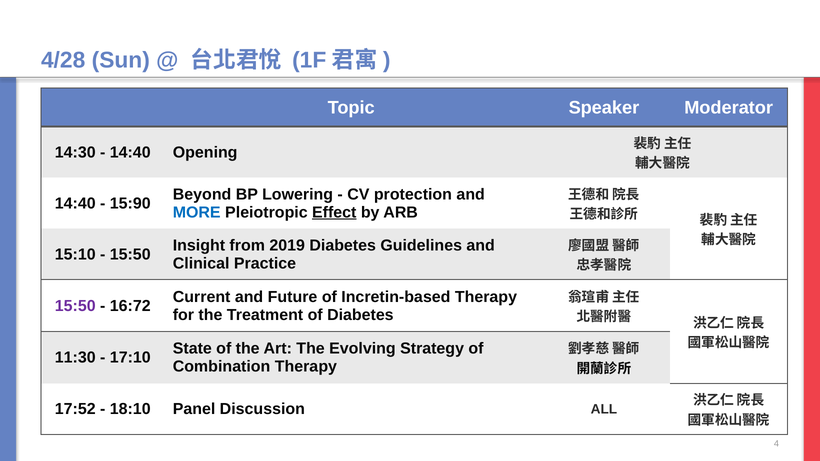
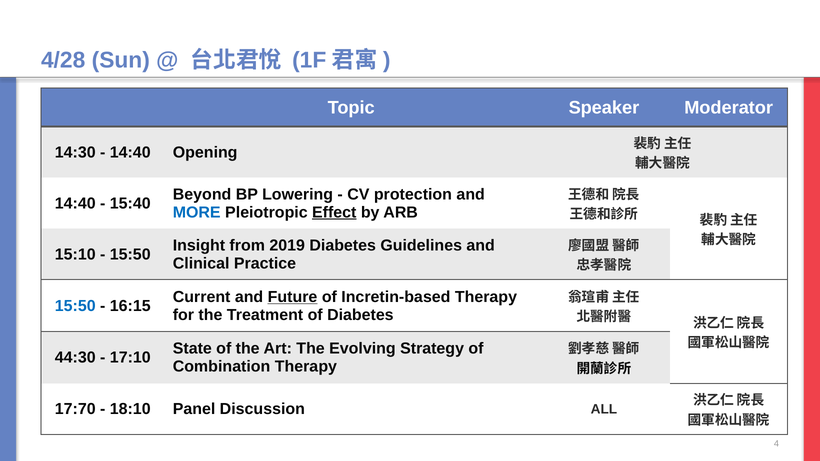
15:90: 15:90 -> 15:40 (130, 203)
Future underline: none -> present (293, 297)
15:50 colour: purple -> blue (75, 306)
16:72: 16:72 -> 16:15 (130, 306)
11:30: 11:30 -> 44:30 (75, 358)
17:52: 17:52 -> 17:70 (75, 409)
